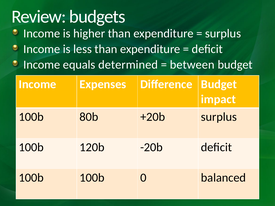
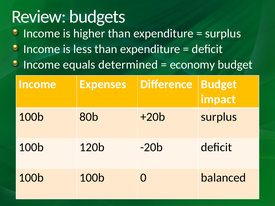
between: between -> economy (192, 65)
